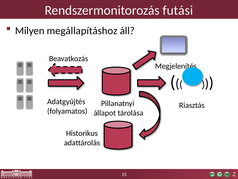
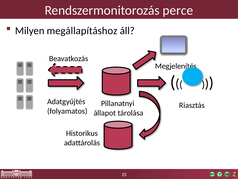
futási: futási -> perce (178, 10)
